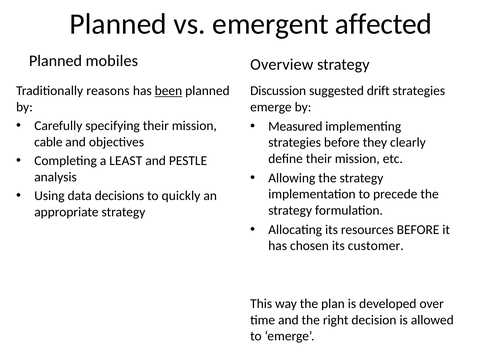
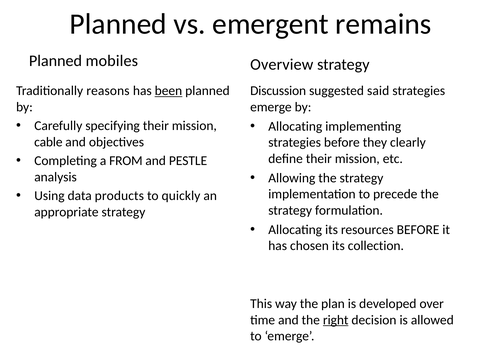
affected: affected -> remains (383, 24)
drift: drift -> said (378, 91)
Measured: Measured -> Allocating (295, 126)
LEAST: LEAST -> FROM (126, 161)
decisions: decisions -> products (119, 195)
customer: customer -> collection (376, 245)
right underline: none -> present (336, 319)
